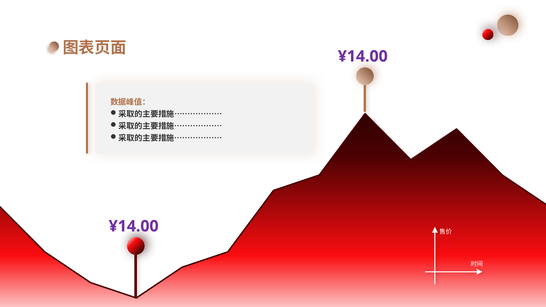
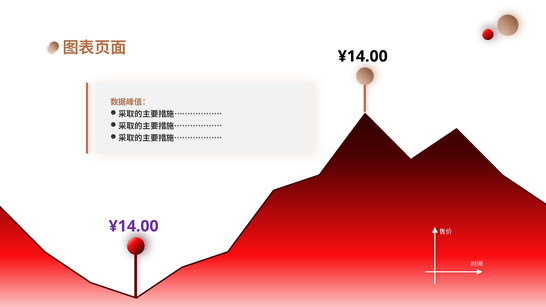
¥14.00 colour: purple -> black (363, 56)
